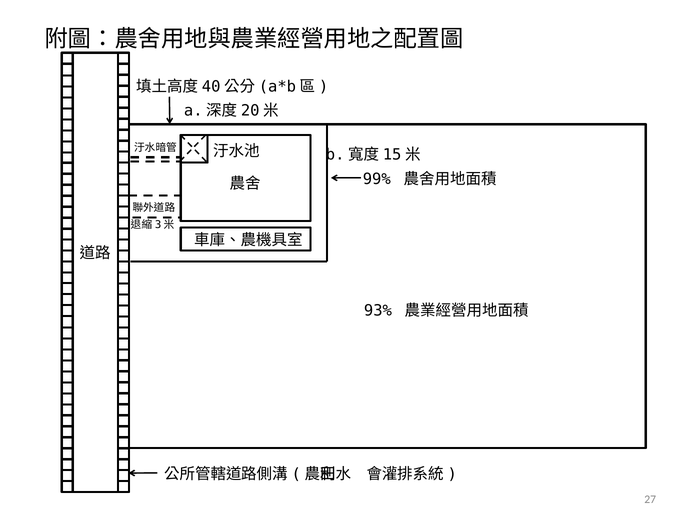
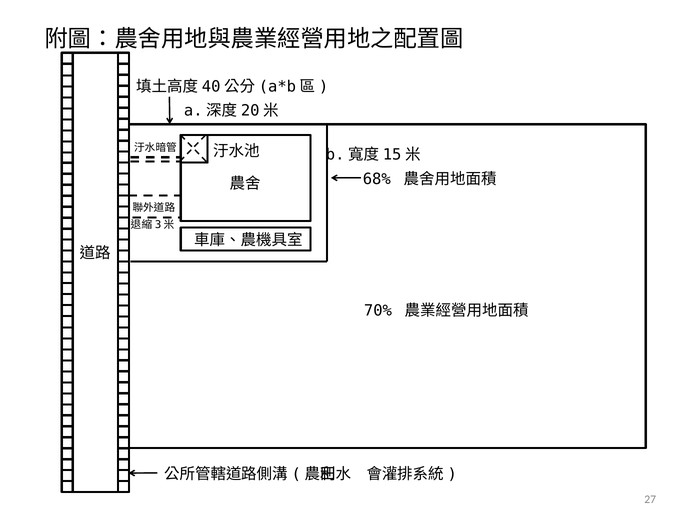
99%: 99% -> 68% (377, 179)
93%: 93% -> 70% (378, 311)
